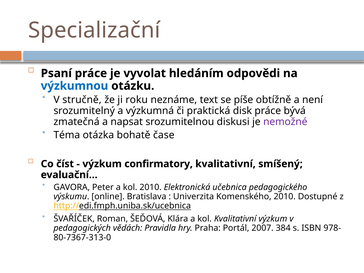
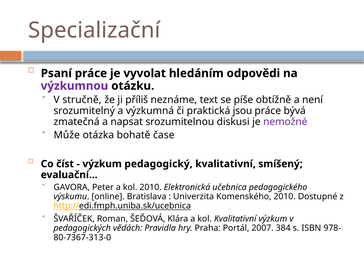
výzkumnou colour: blue -> purple (74, 86)
roku: roku -> příliš (137, 100)
disk: disk -> jsou (242, 111)
Téma: Téma -> Může (67, 135)
confirmatory: confirmatory -> pedagogický (159, 164)
